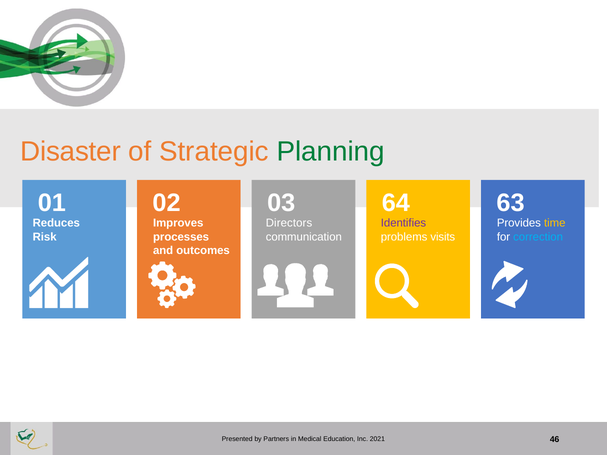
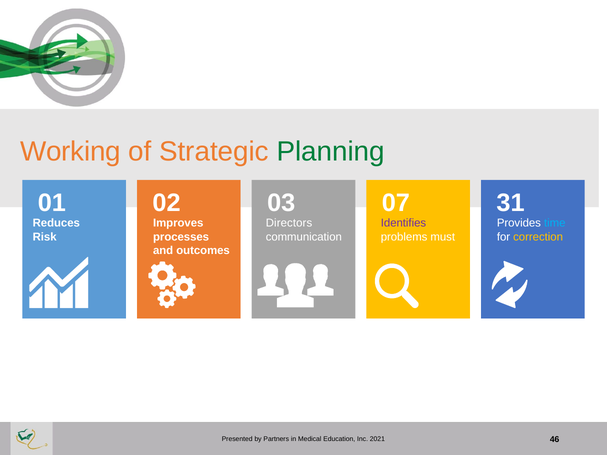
Disaster: Disaster -> Working (70, 152)
64: 64 -> 07 (396, 203)
63: 63 -> 31 (511, 203)
time colour: yellow -> light blue (555, 223)
visits: visits -> must (443, 237)
correction colour: light blue -> yellow (538, 237)
